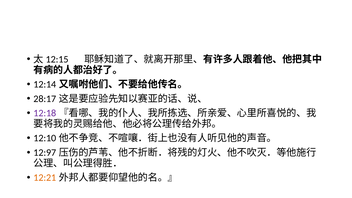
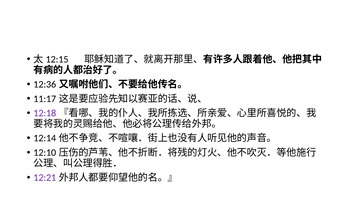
12:14: 12:14 -> 12:36 (45, 84)
28:17: 28:17 -> 11:17 (45, 99)
12:10: 12:10 -> 12:14 (45, 138)
12:97: 12:97 -> 12:10 (45, 153)
12:21 colour: orange -> purple (45, 178)
